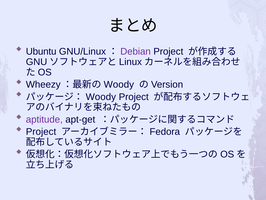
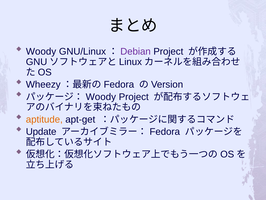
Ubuntu: Ubuntu -> Woody (41, 51)
Woody: Woody -> Fedora (119, 84)
aptitude colour: purple -> orange (44, 119)
Project: Project -> Update (41, 131)
